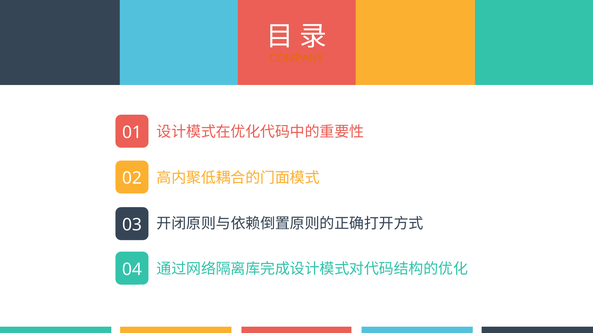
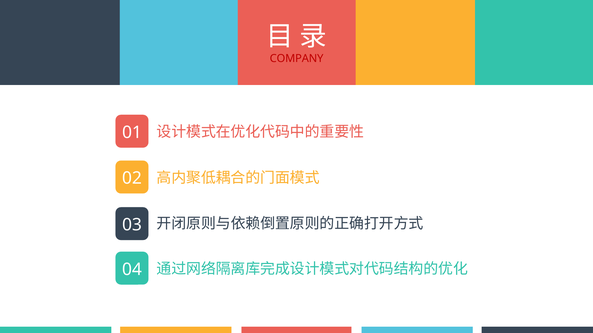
COMPANY colour: orange -> red (297, 59)
